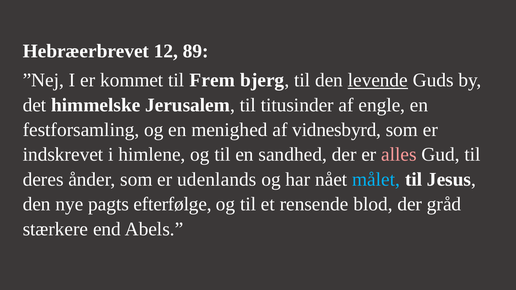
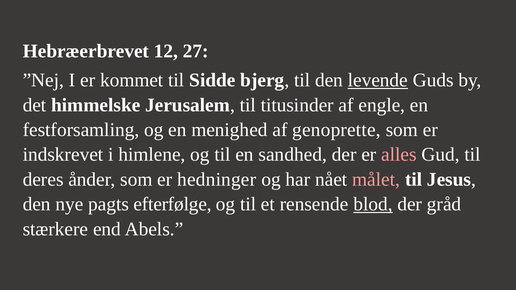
89: 89 -> 27 (196, 51)
Frem: Frem -> Sidde (212, 80)
vidnesbyrd: vidnesbyrd -> genoprette (336, 130)
udenlands: udenlands -> hedninger (217, 180)
målet colour: light blue -> pink (376, 180)
blod underline: none -> present (373, 204)
